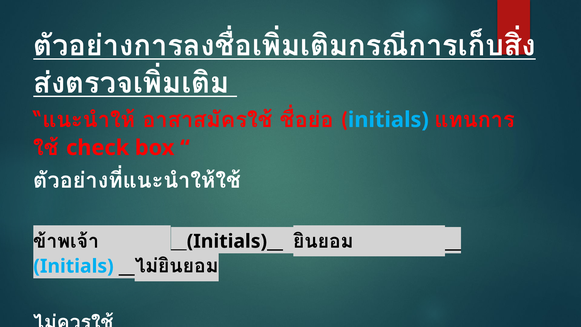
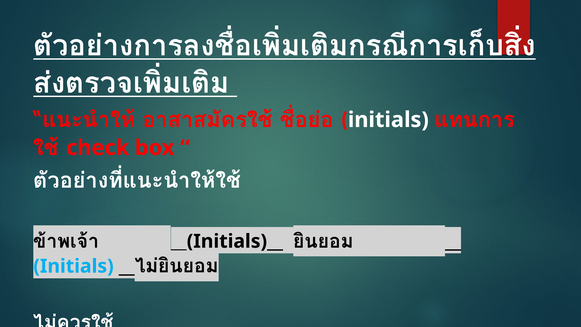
initials colour: light blue -> white (388, 120)
